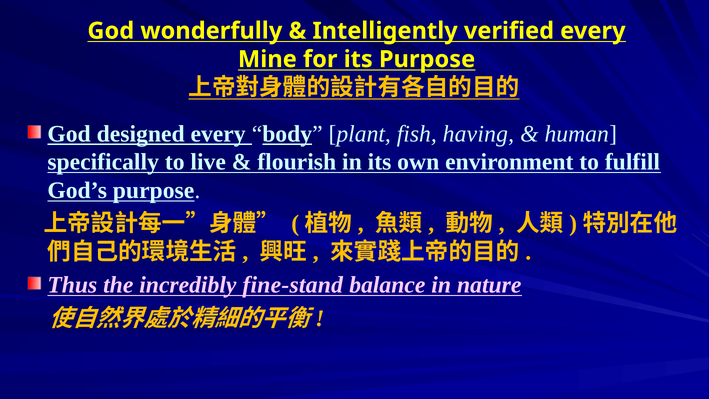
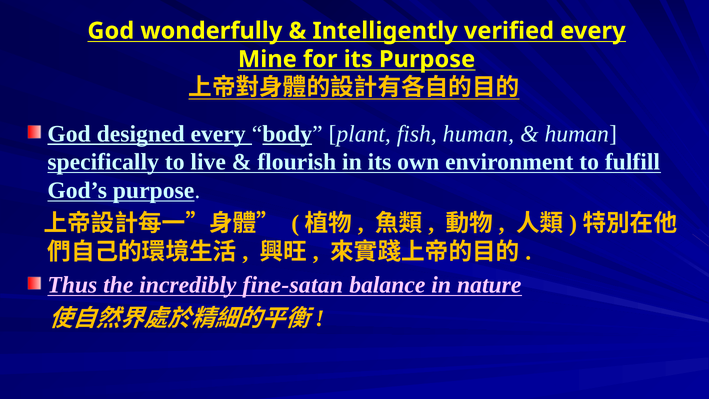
fish having: having -> human (478, 134)
fine-stand: fine-stand -> fine-satan (293, 285)
